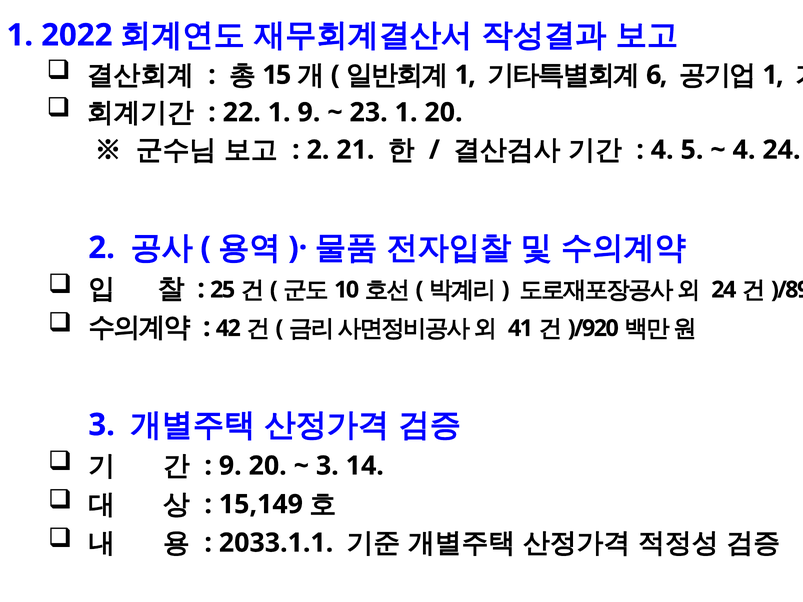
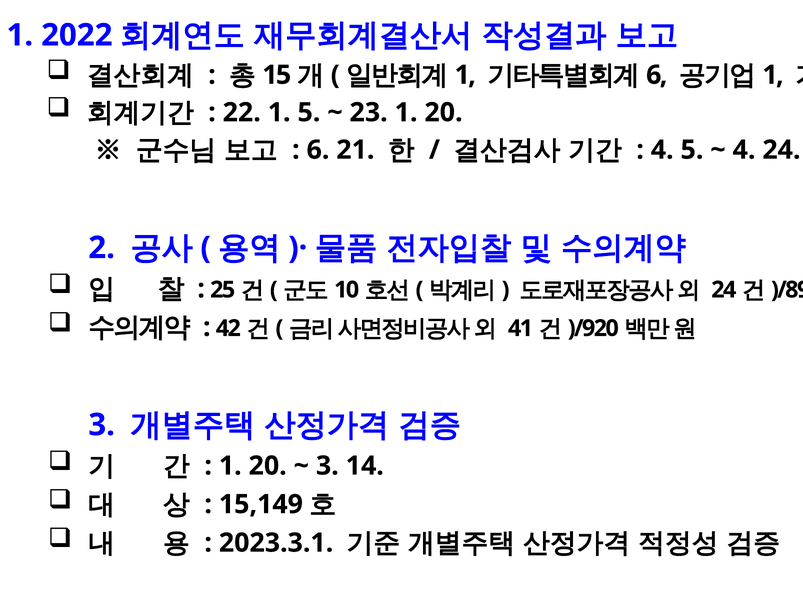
1 9: 9 -> 5 (309, 112)
2: 2 -> 6 (318, 150)
9: 9 -> 1 (230, 466)
2033.1.1: 2033.1.1 -> 2023.3.1 (276, 543)
